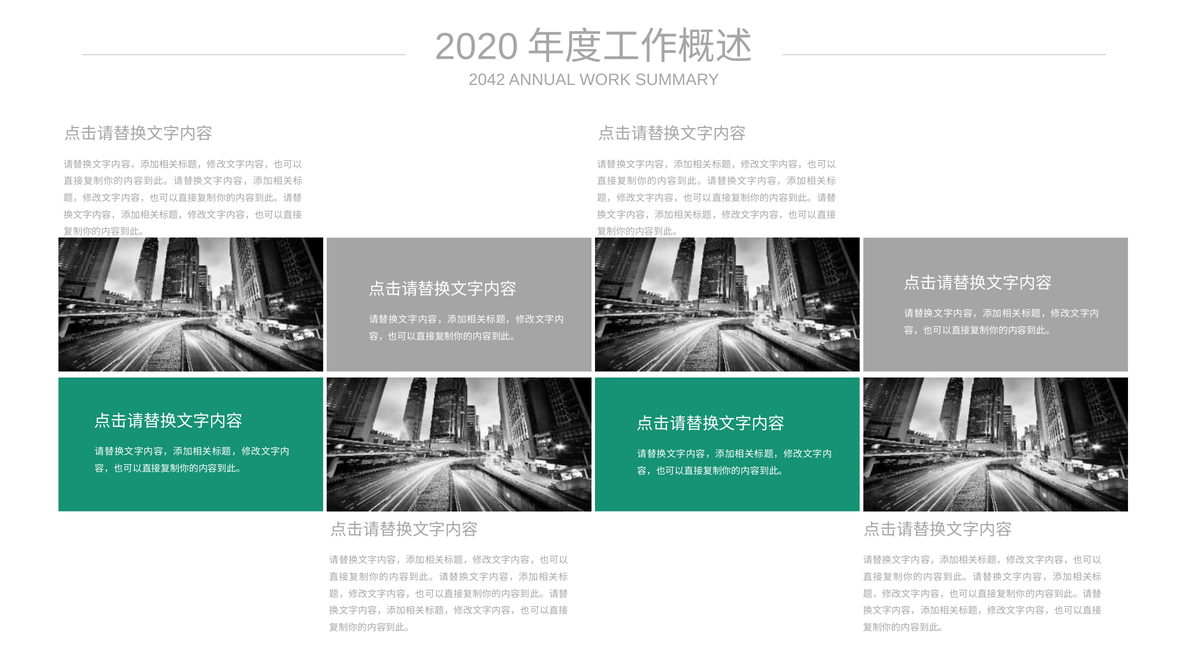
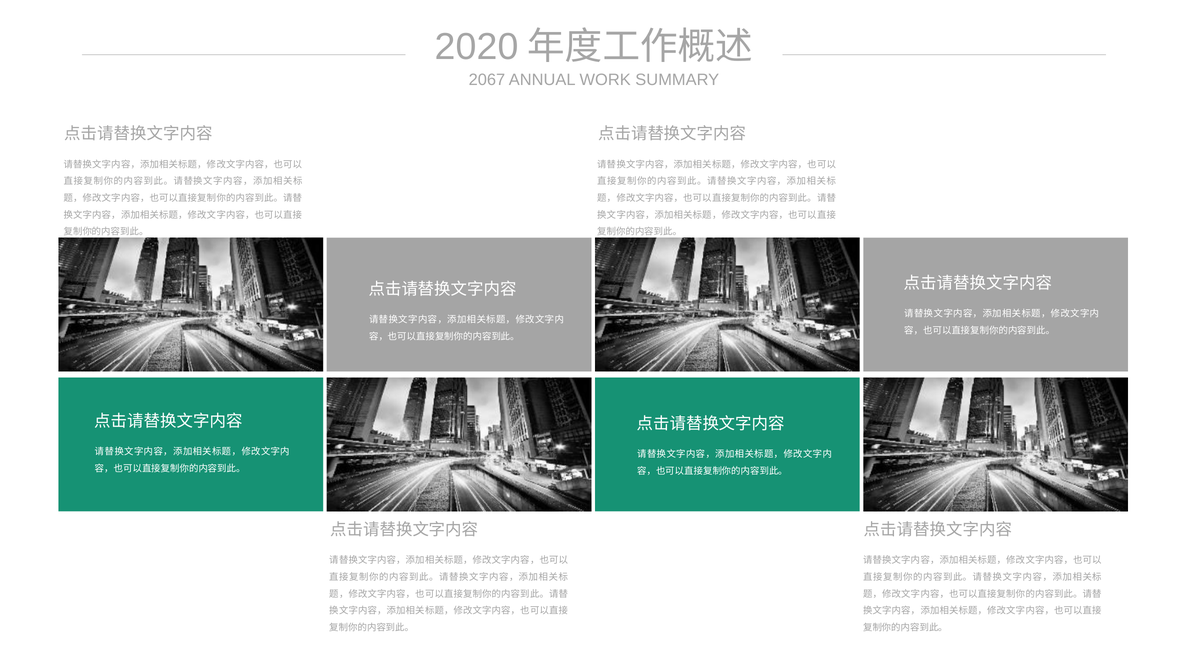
2042: 2042 -> 2067 (487, 80)
